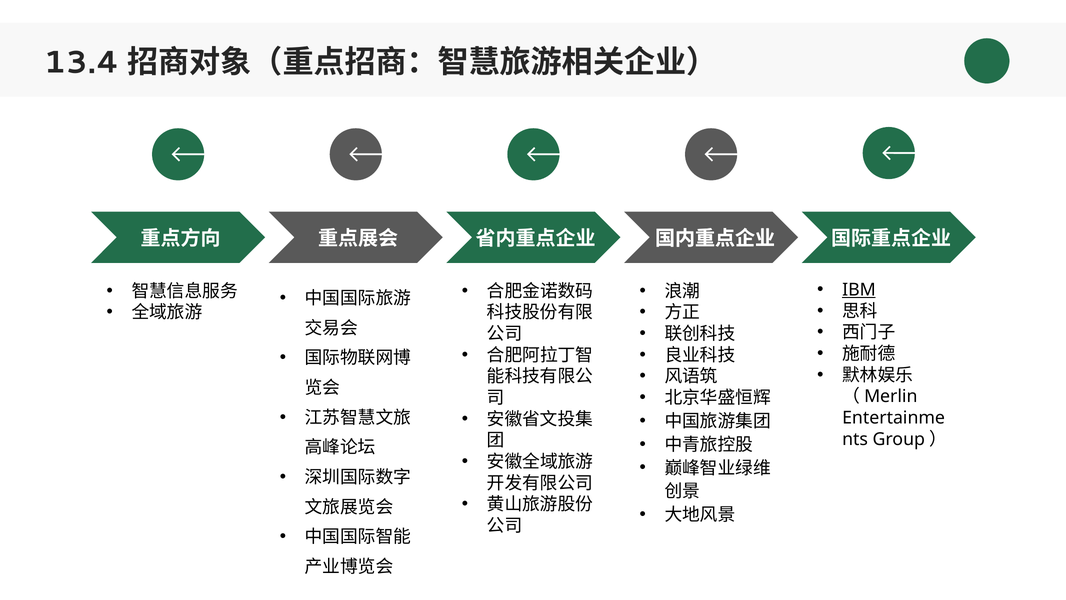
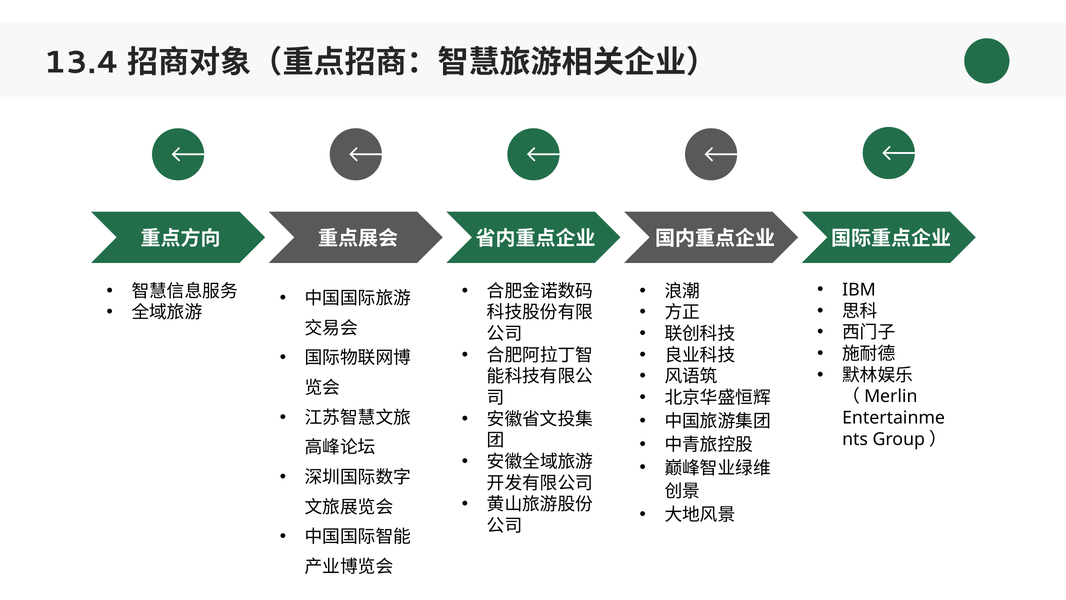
IBM underline: present -> none (859, 290)
